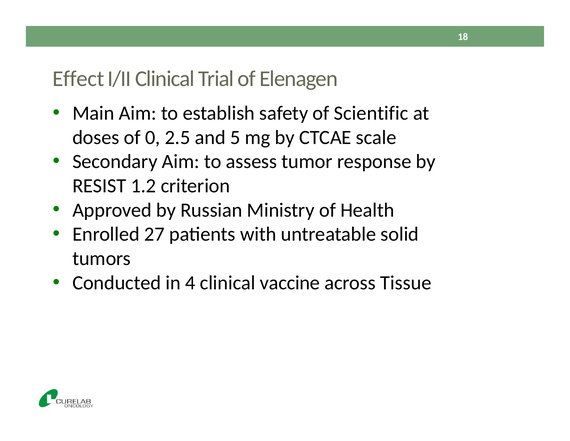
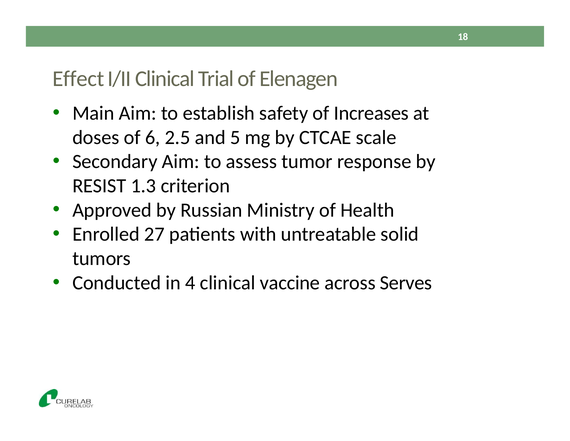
Scientific: Scientific -> Increases (371, 113)
0: 0 -> 6 (153, 137)
1.2: 1.2 -> 1.3 (143, 186)
Tissue: Tissue -> Serves (406, 282)
